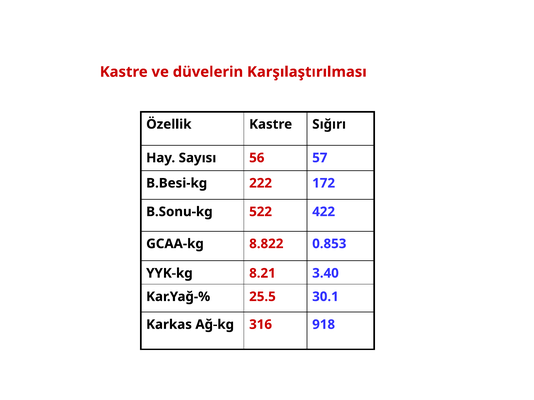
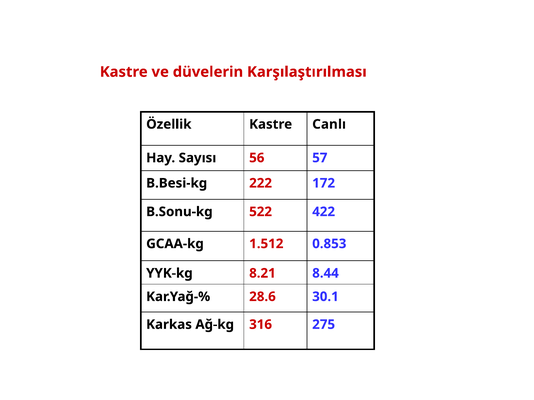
Sığırı: Sığırı -> Canlı (329, 124)
8.822: 8.822 -> 1.512 (266, 244)
3.40: 3.40 -> 8.44 (326, 274)
25.5: 25.5 -> 28.6 (262, 297)
918: 918 -> 275 (324, 325)
